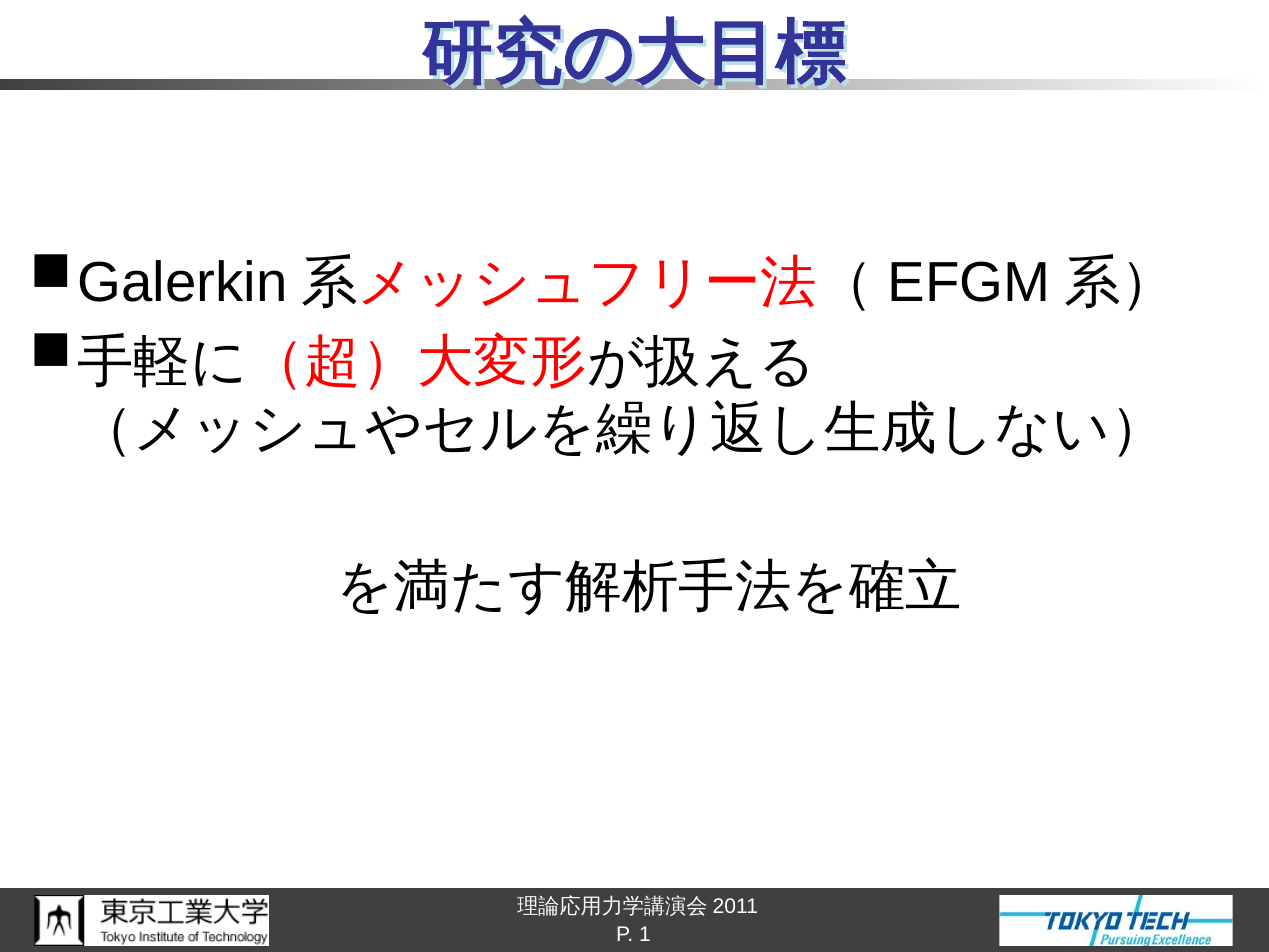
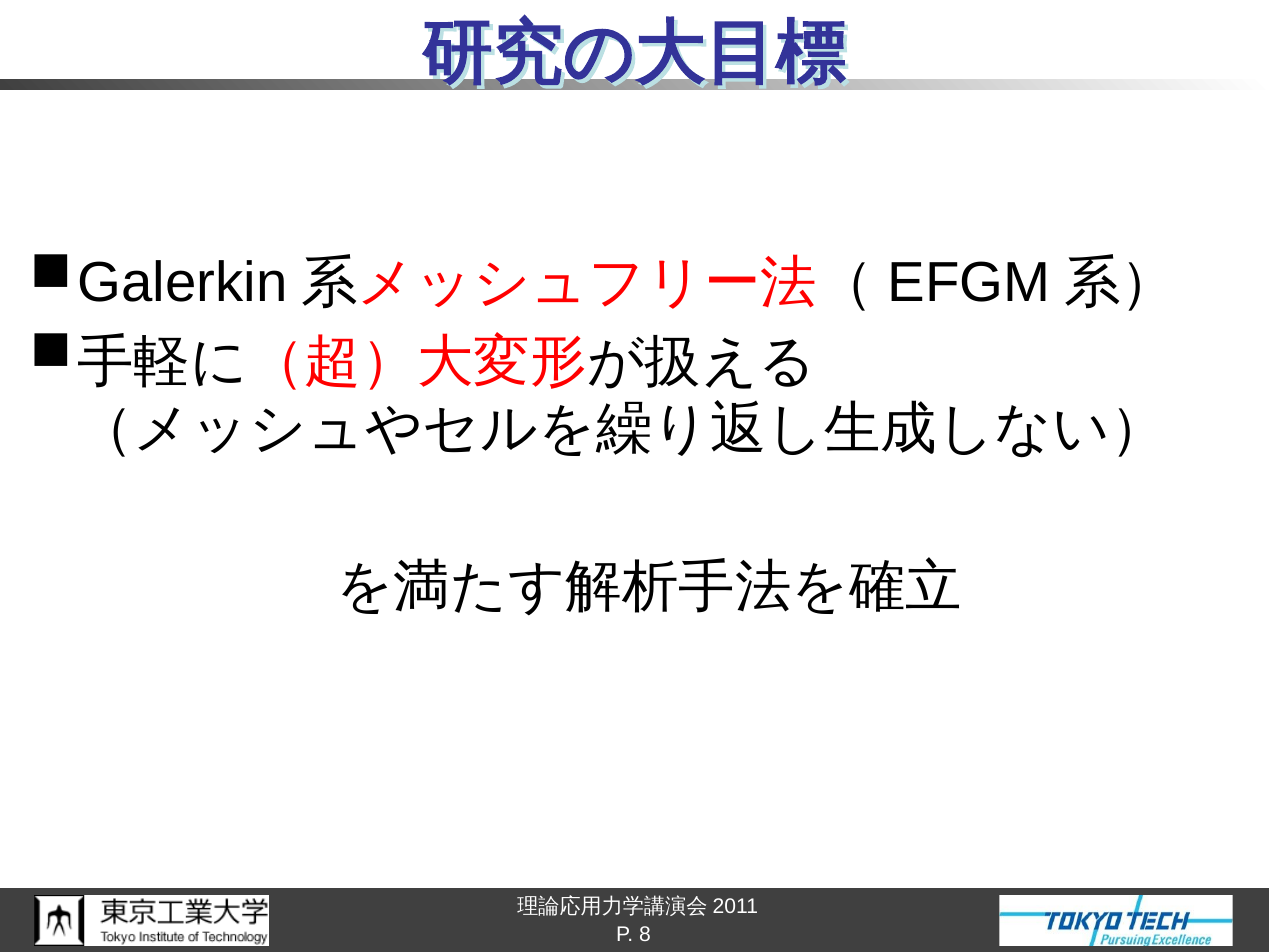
1: 1 -> 8 (645, 935)
